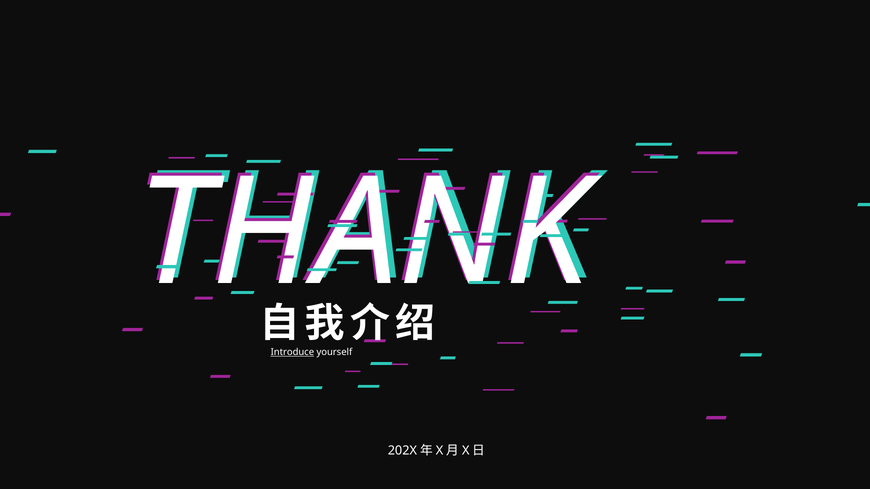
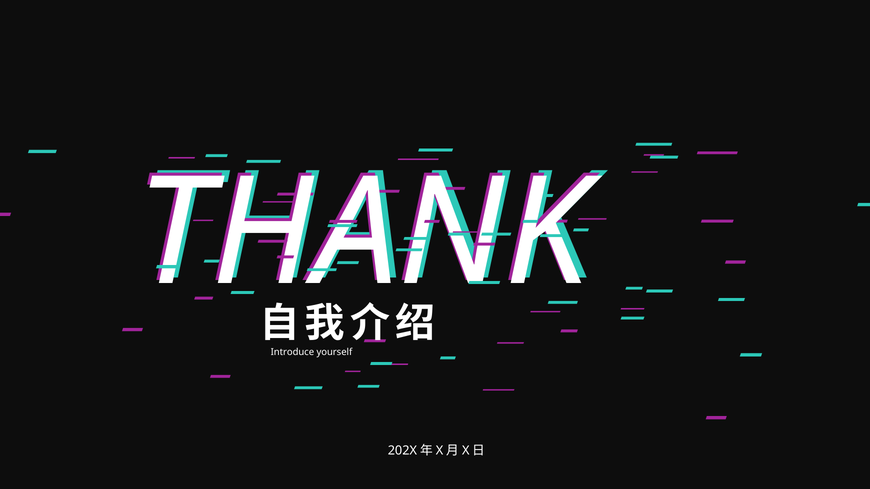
Introduce underline: present -> none (292, 352)
